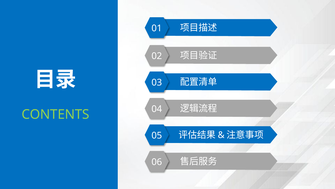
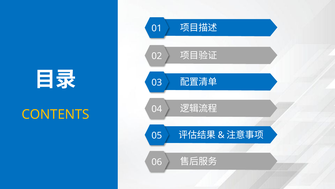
CONTENTS colour: light green -> yellow (55, 114)
